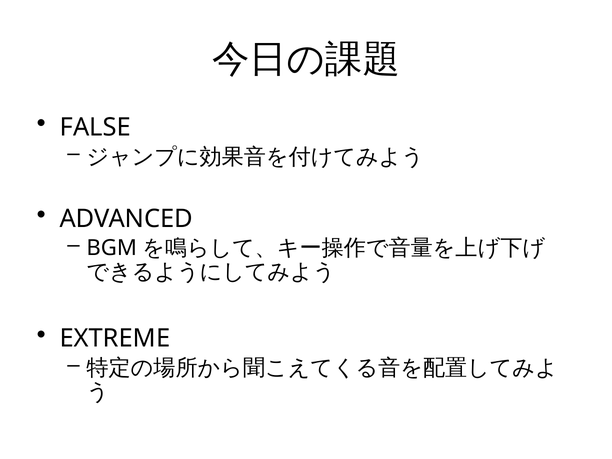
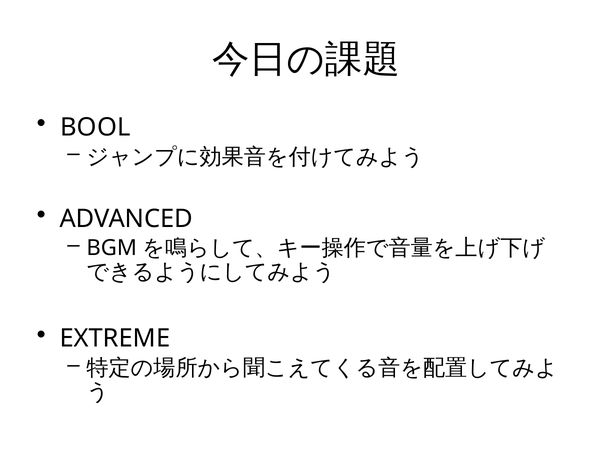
FALSE: FALSE -> BOOL (95, 127)
